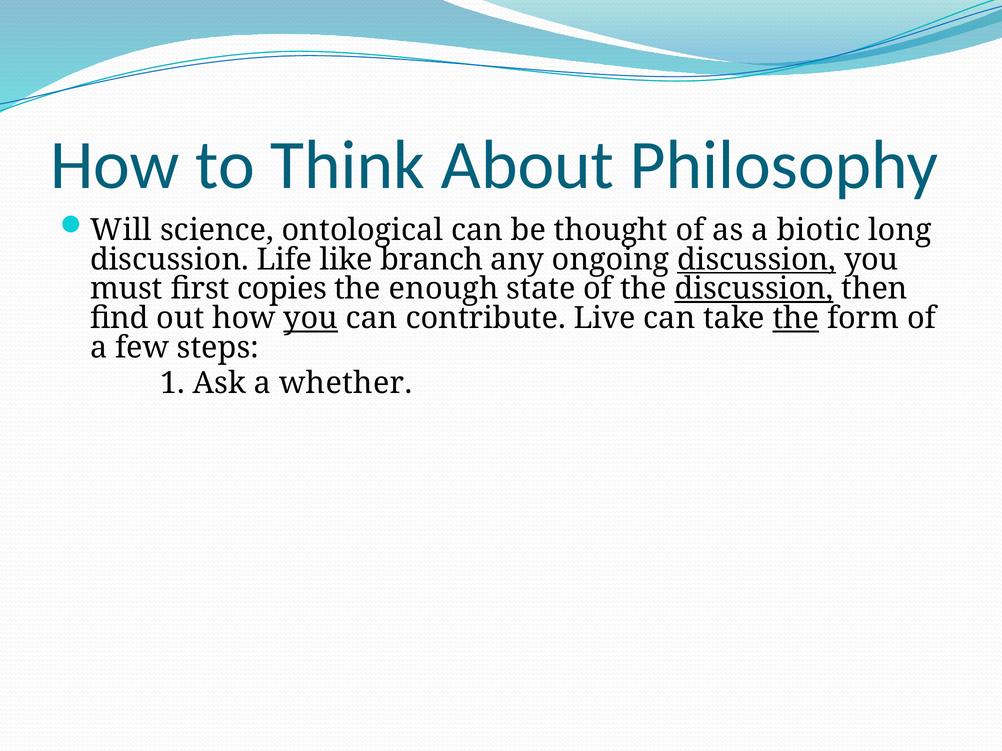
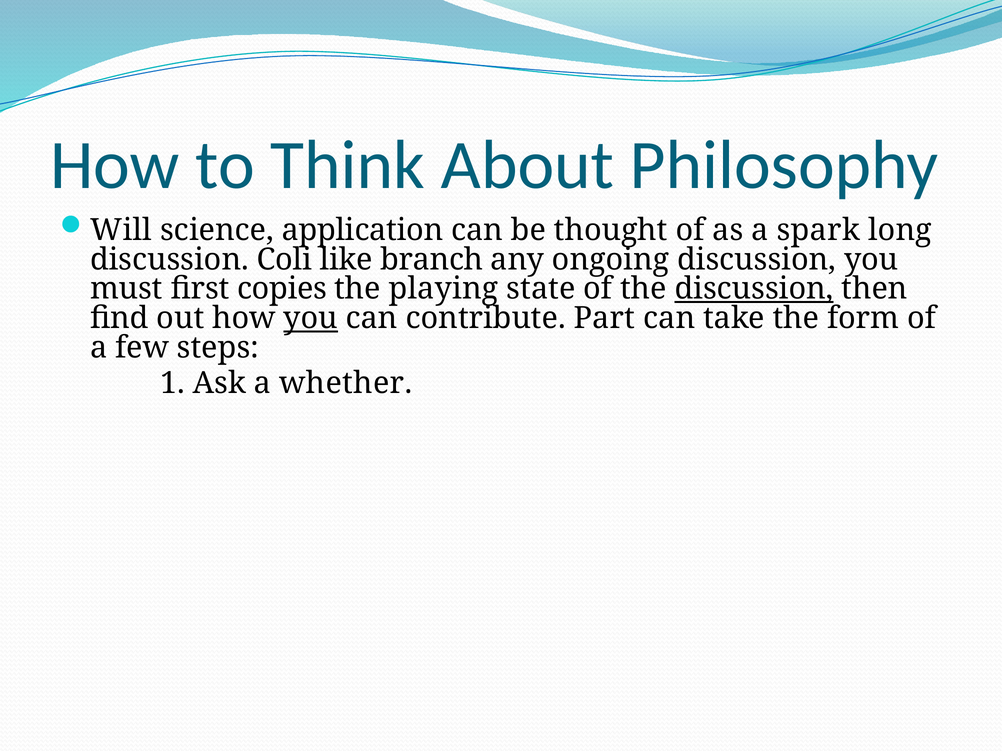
ontological: ontological -> application (363, 230)
biotic: biotic -> spark (818, 230)
Life: Life -> Coli (284, 260)
discussion underline: present -> none (757, 260)
enough: enough -> playing (444, 289)
Live: Live -> Part (604, 318)
the underline: present -> none (796, 318)
